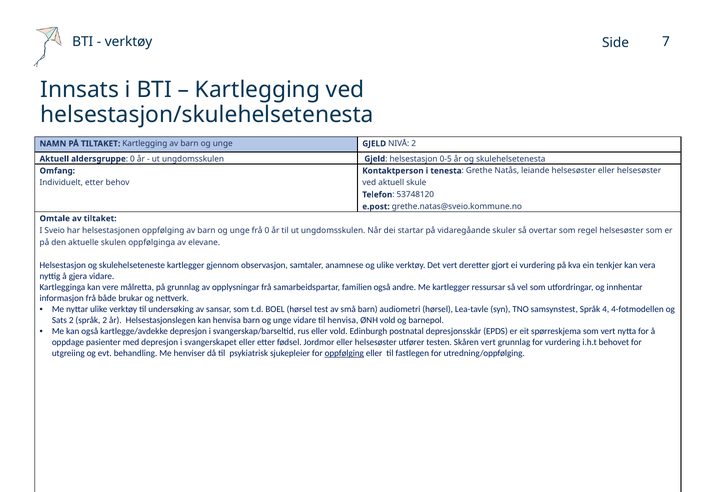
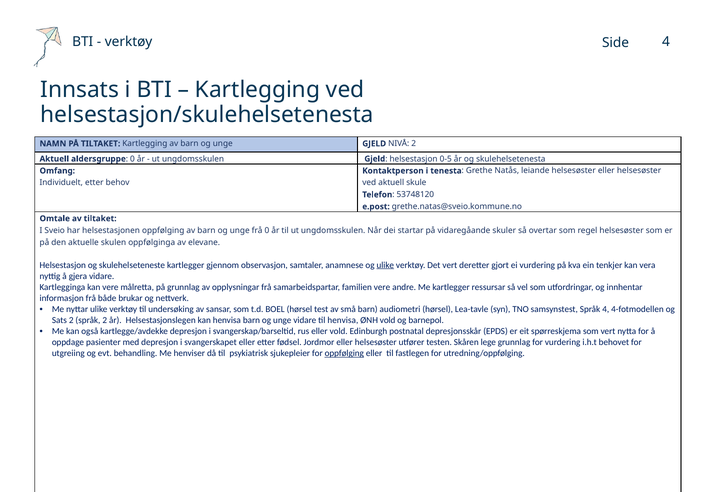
verktøy 7: 7 -> 4 (666, 42)
ulike underline: none -> present (385, 265)
familien også: også -> vere (382, 287)
Skåren vert: vert -> lege (488, 343)
